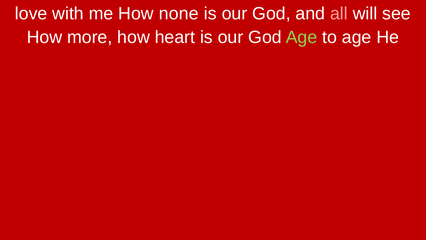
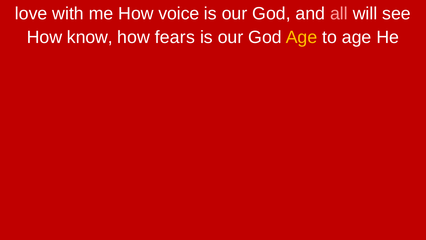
none: none -> voice (179, 14)
more: more -> know (90, 37)
heart: heart -> fears (175, 37)
Age colour: light green -> yellow (302, 37)
